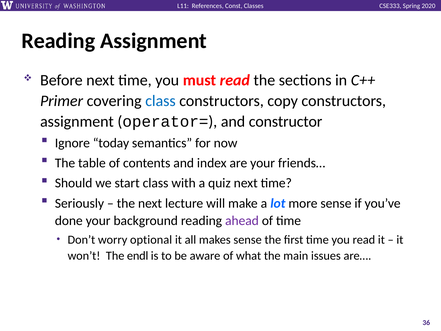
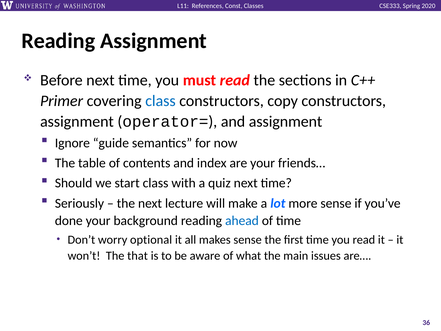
and constructor: constructor -> assignment (286, 121)
today: today -> guide (111, 143)
ahead colour: purple -> blue (242, 221)
endl: endl -> that (138, 255)
